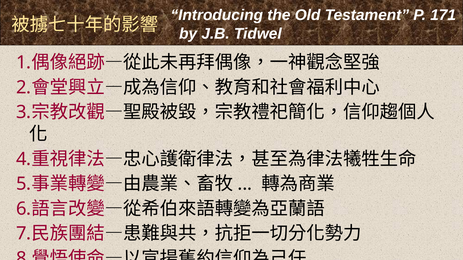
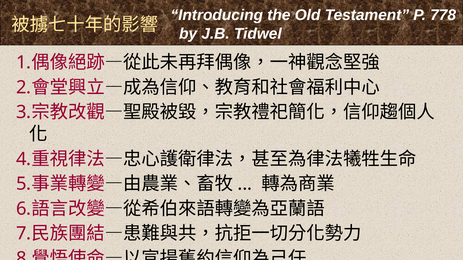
171: 171 -> 778 (443, 15)
